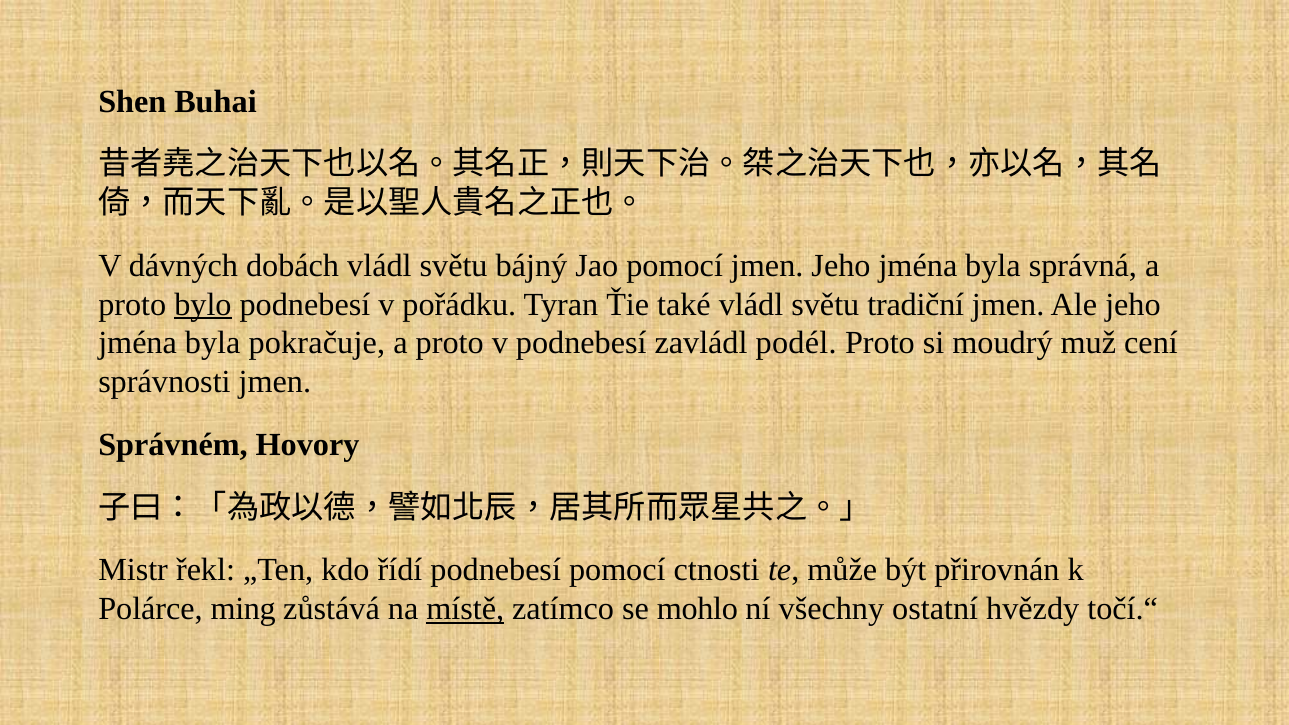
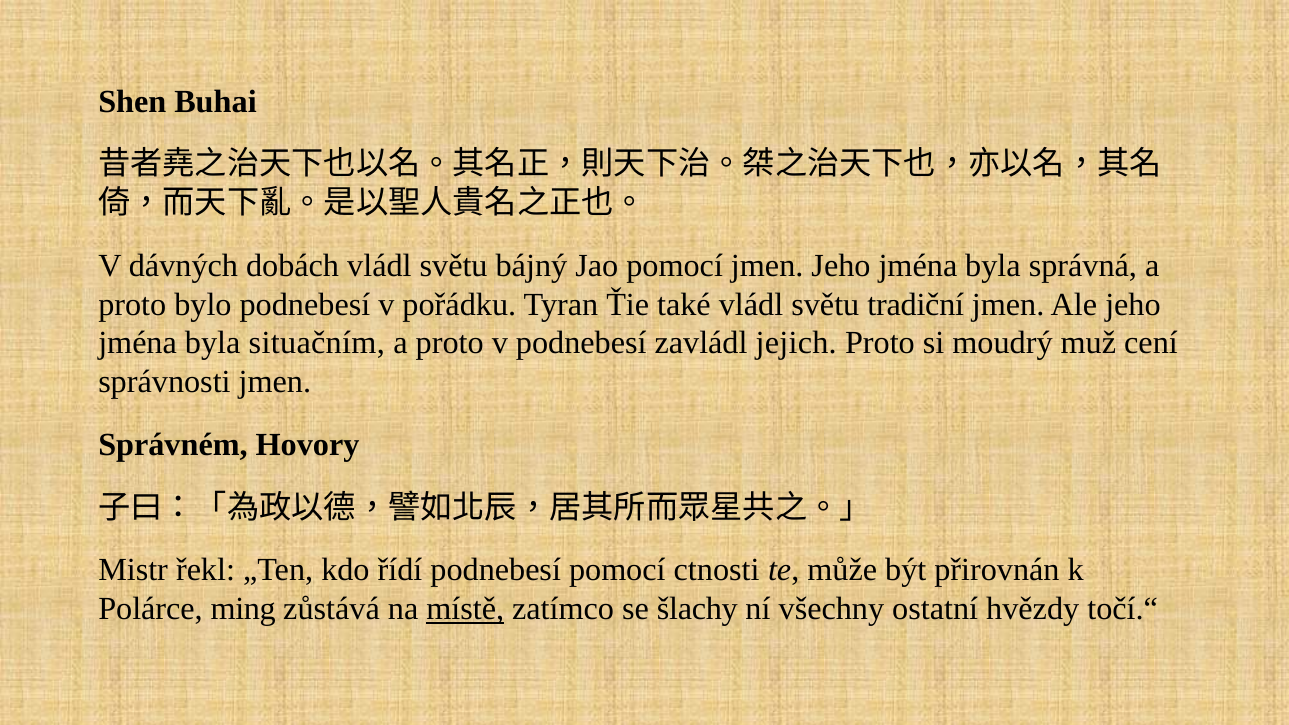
bylo underline: present -> none (203, 304)
pokračuje: pokračuje -> situačním (317, 343)
podél: podél -> jejich (796, 343)
mohlo: mohlo -> šlachy (697, 609)
